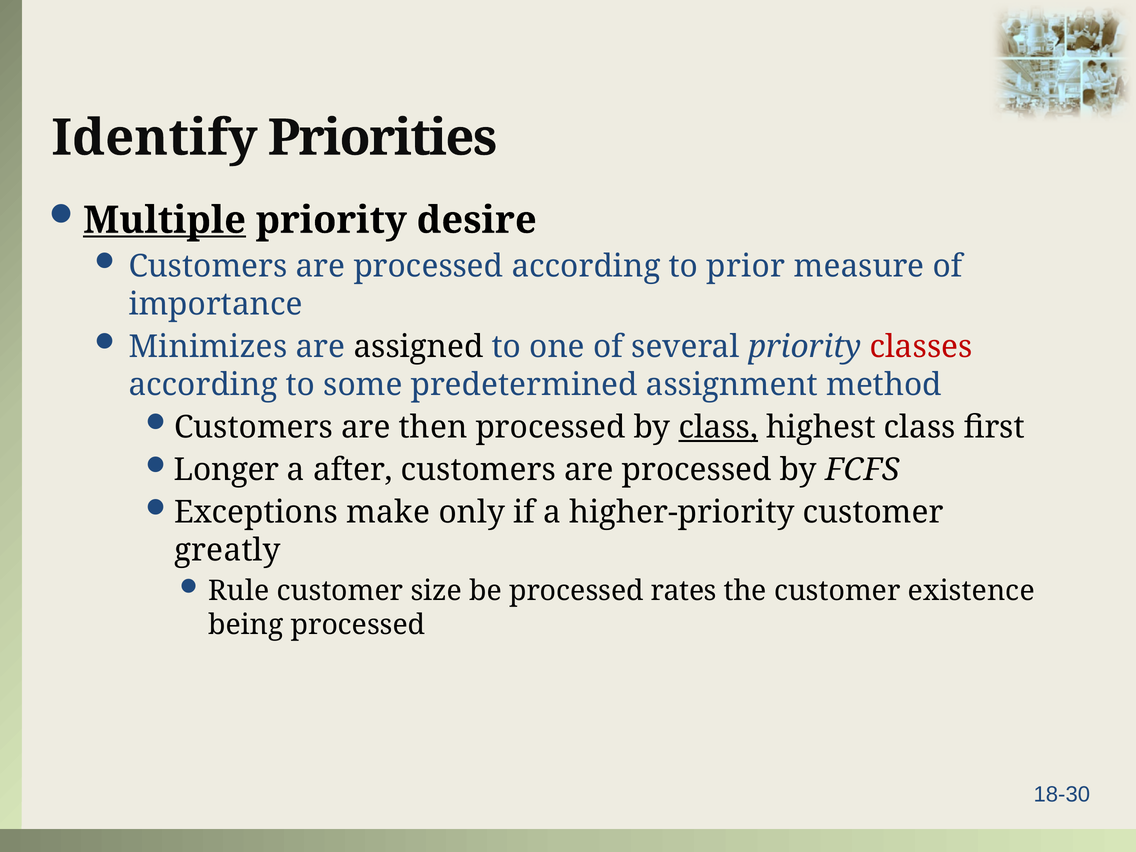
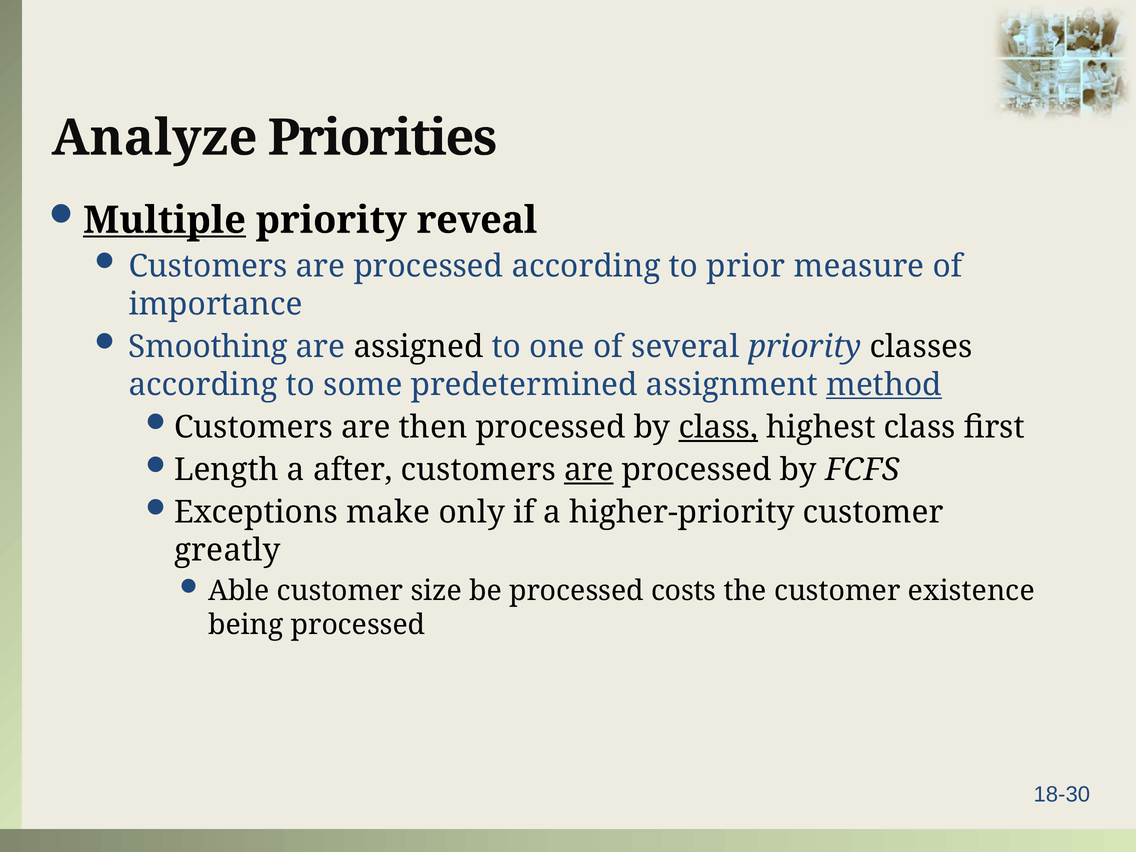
Identify: Identify -> Analyze (155, 138)
desire: desire -> reveal (477, 220)
Minimizes: Minimizes -> Smoothing (208, 347)
classes colour: red -> black (921, 347)
method underline: none -> present (884, 385)
Longer: Longer -> Length (226, 470)
are underline: none -> present (589, 470)
Rule: Rule -> Able (239, 591)
rates: rates -> costs (684, 591)
